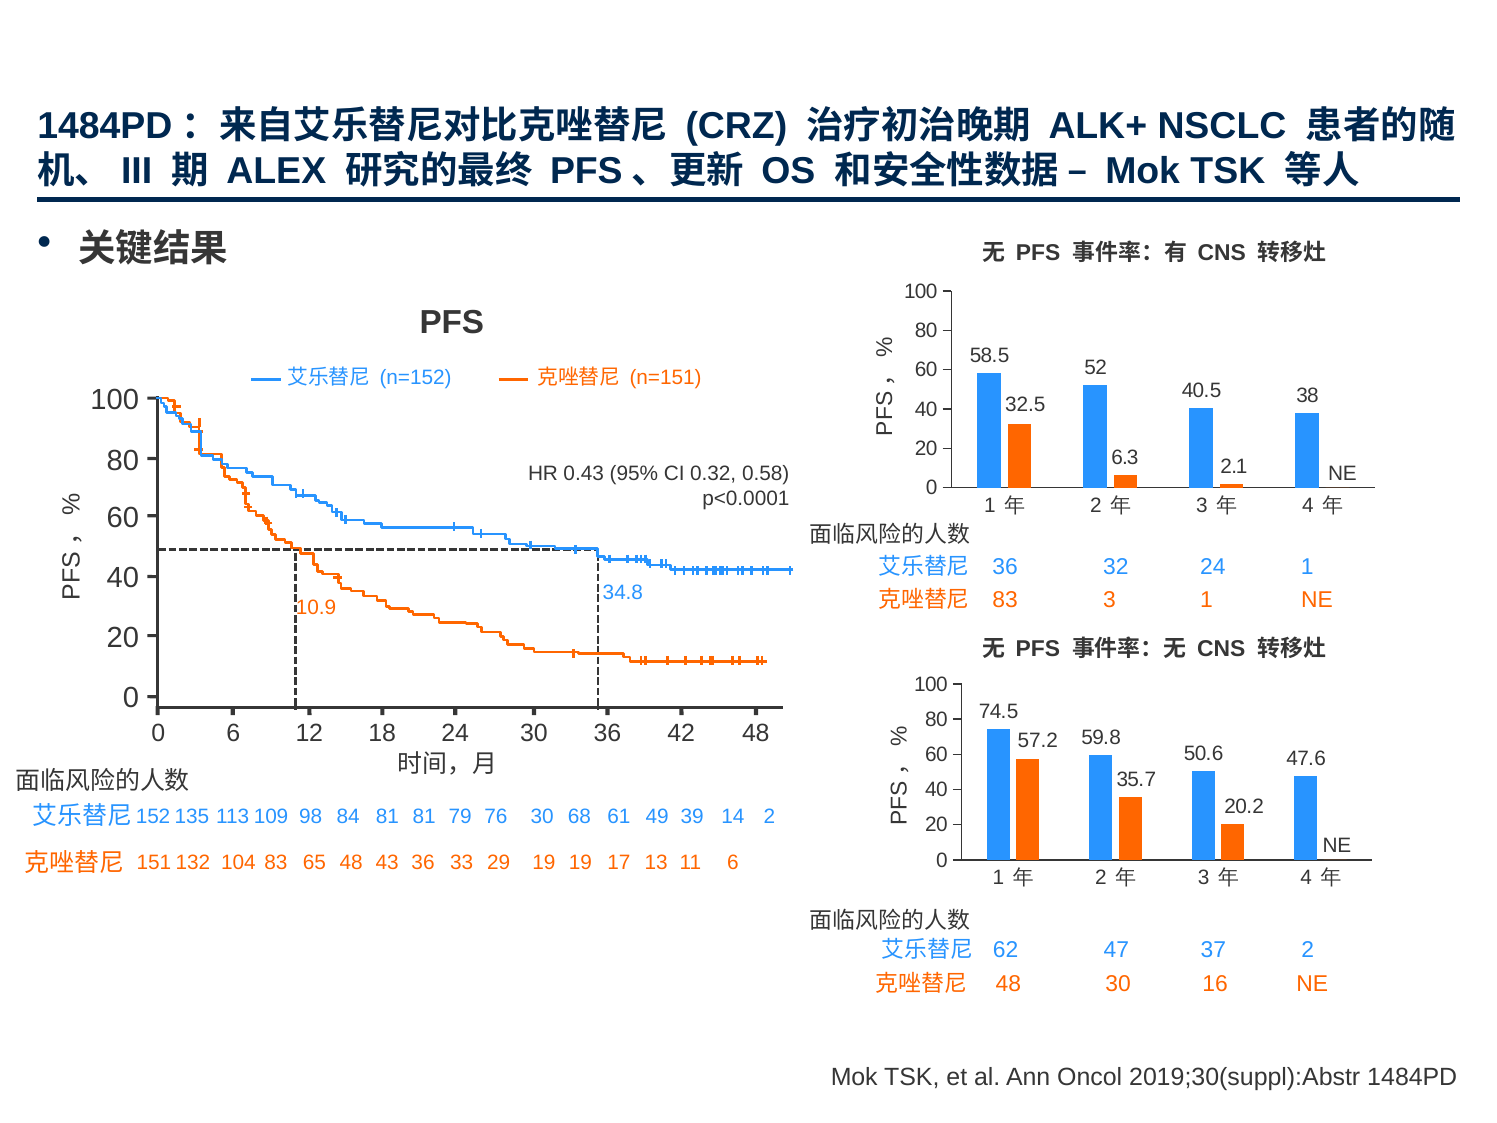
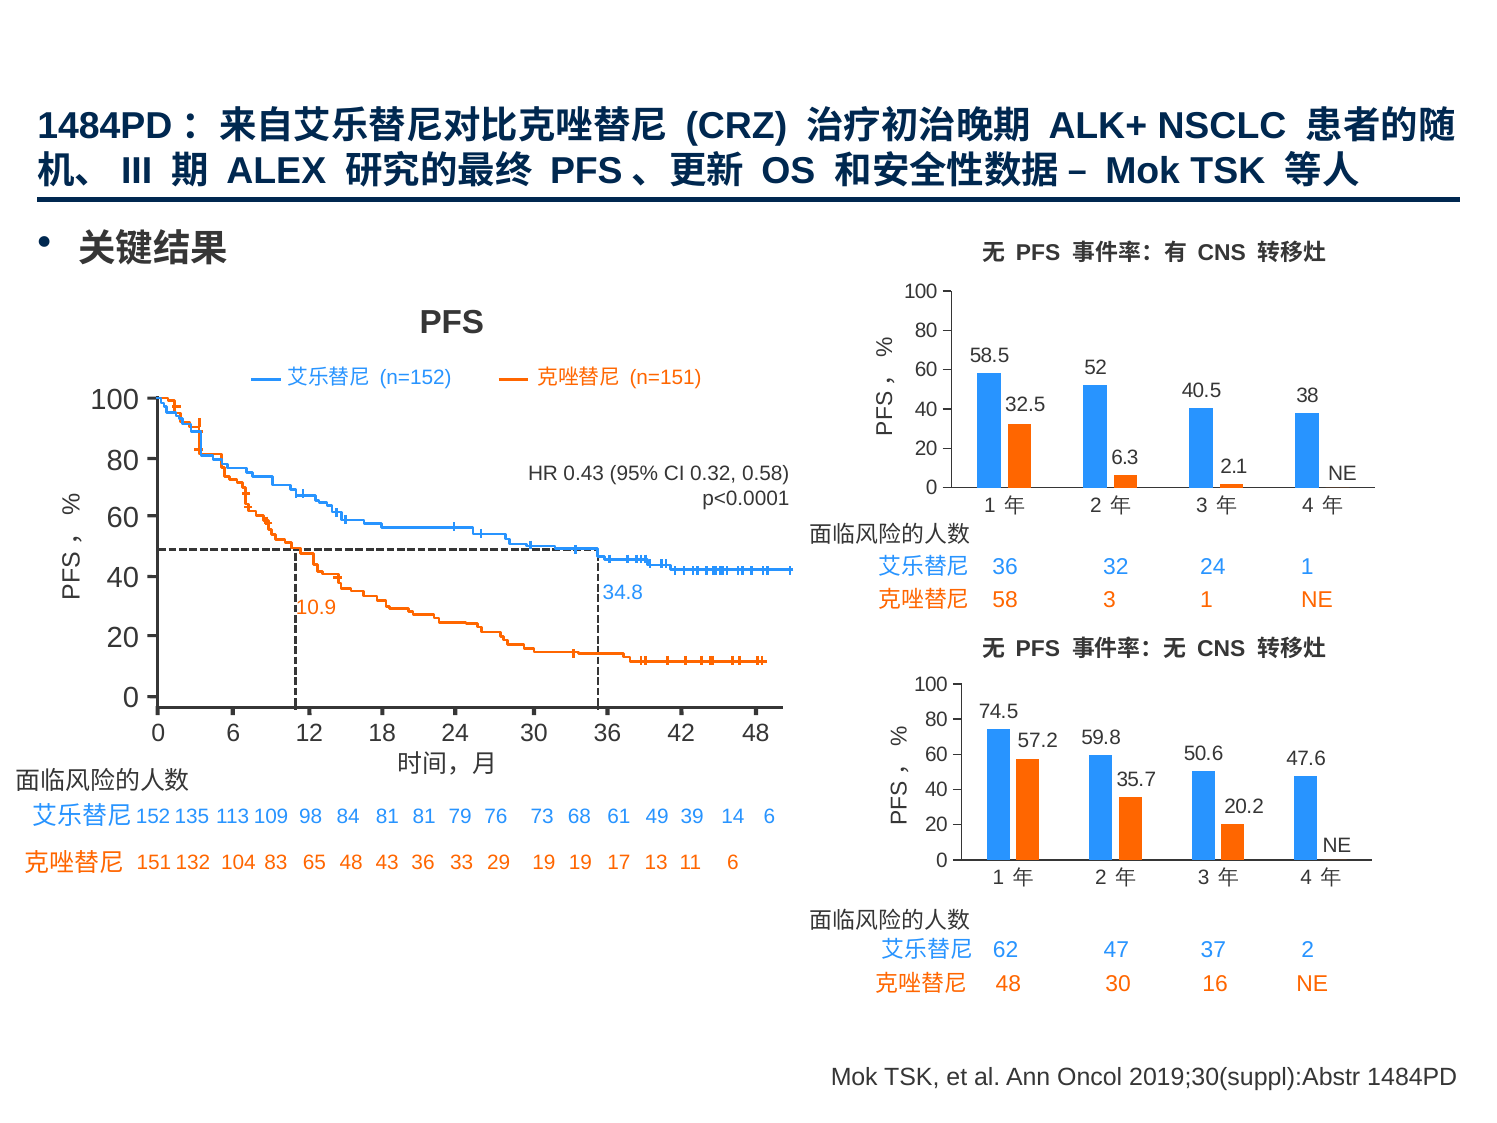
83: 83 -> 58 (1005, 599)
14 2: 2 -> 6 (769, 816)
76 30: 30 -> 73 (542, 816)
